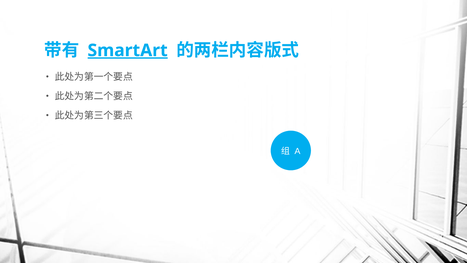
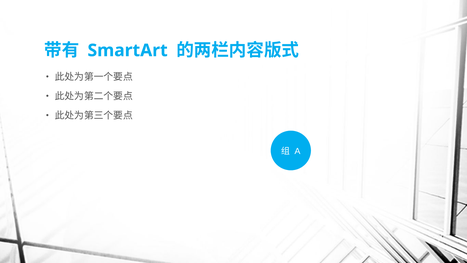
SmartArt underline: present -> none (128, 50)
